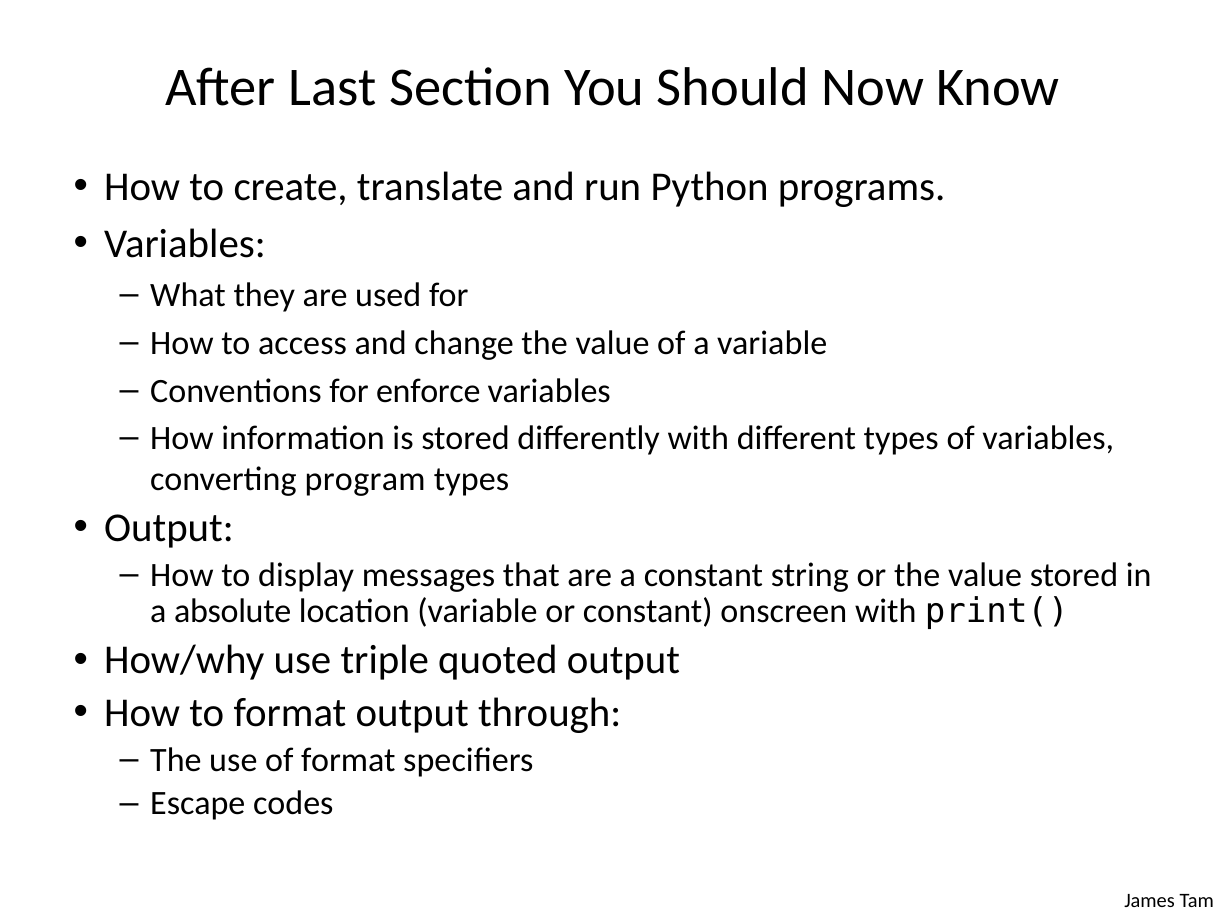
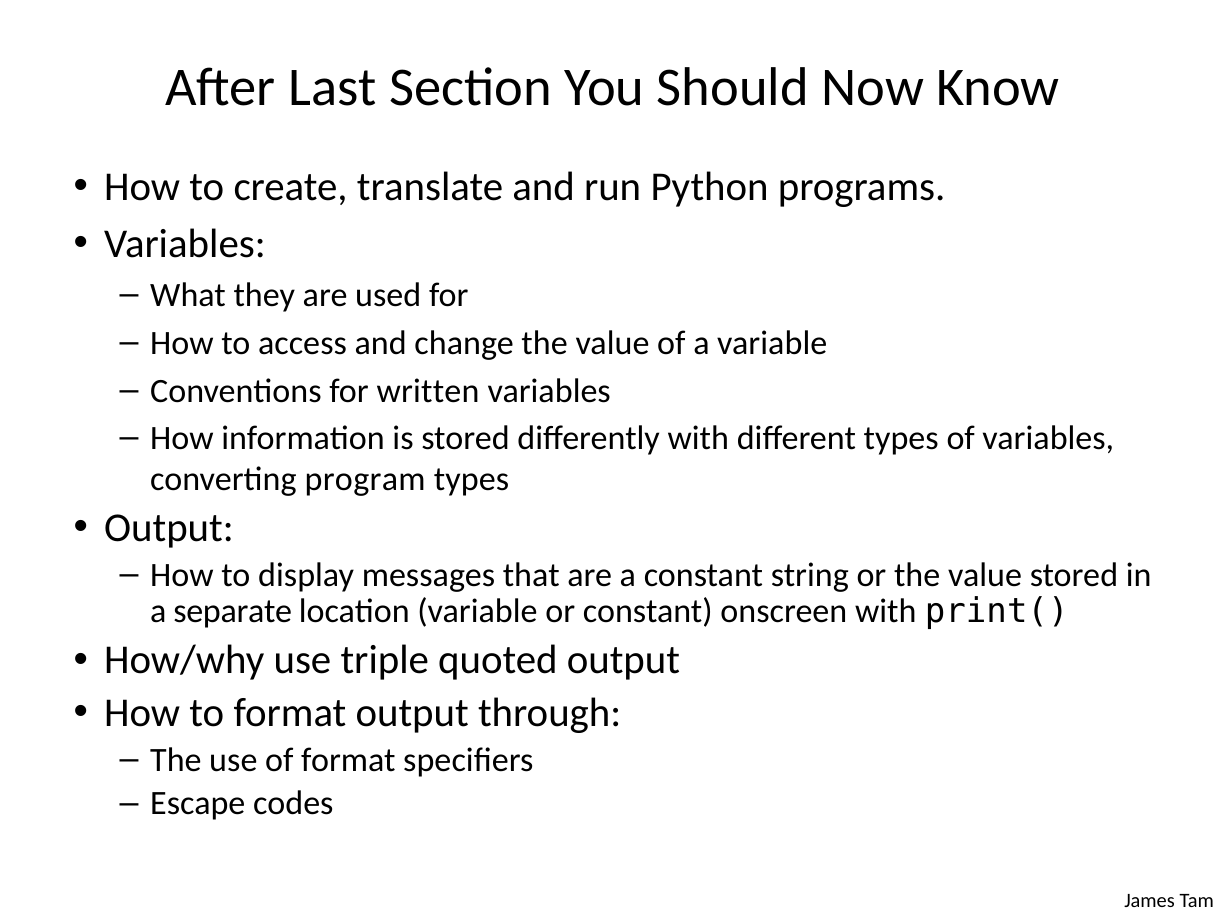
enforce: enforce -> written (428, 391)
absolute: absolute -> separate (233, 611)
